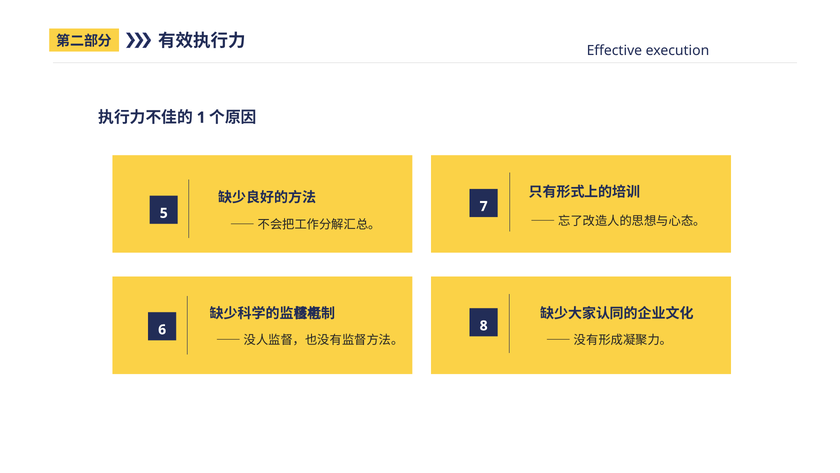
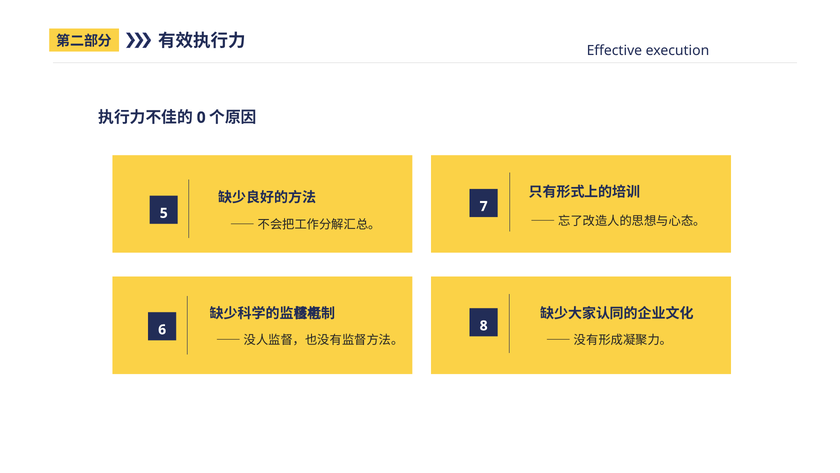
1: 1 -> 0 (201, 117)
